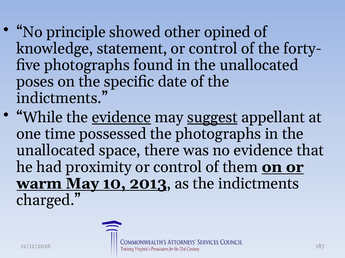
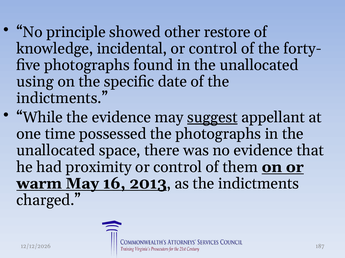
opined: opined -> restore (227, 32)
statement: statement -> incidental (132, 49)
poses: poses -> using (35, 82)
evidence underline: present -> none (121, 118)
10: 10 -> 16 (114, 184)
